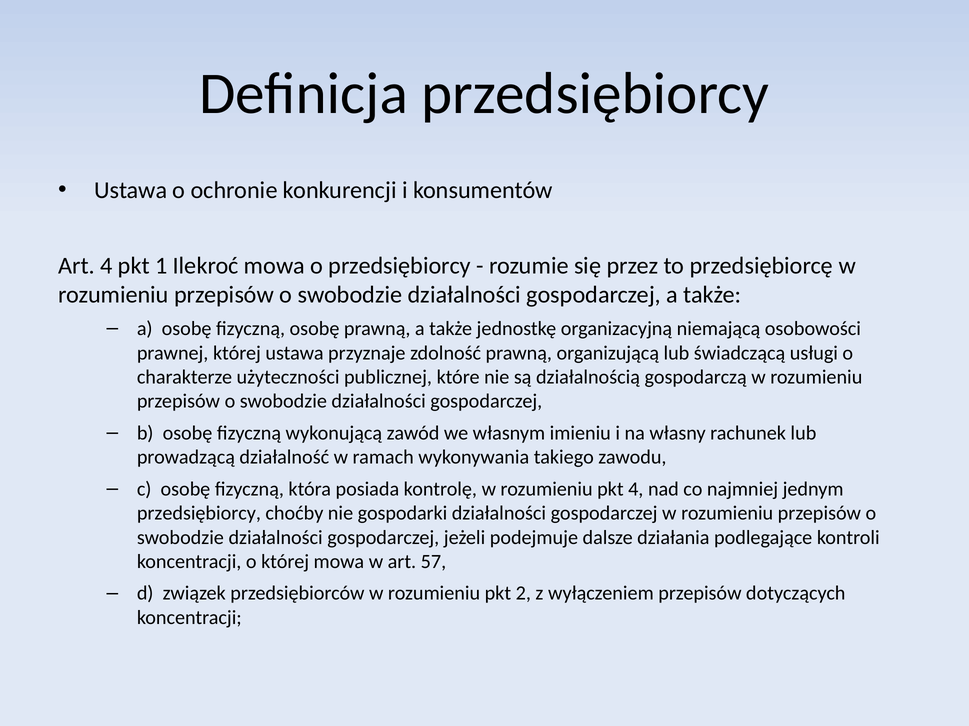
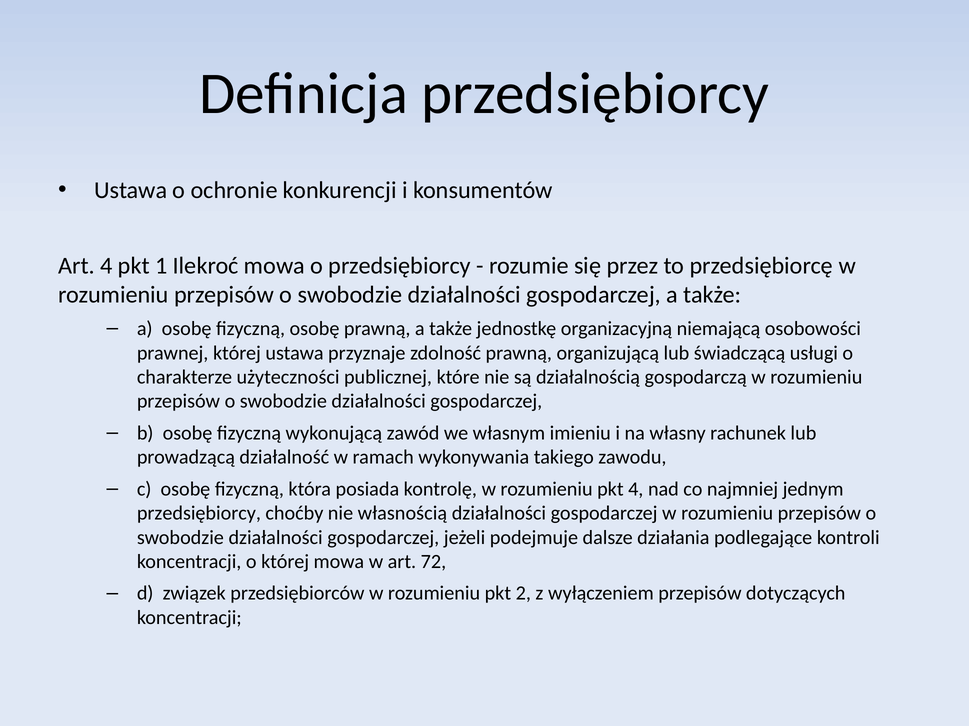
gospodarki: gospodarki -> własnością (402, 514)
57: 57 -> 72 (433, 562)
